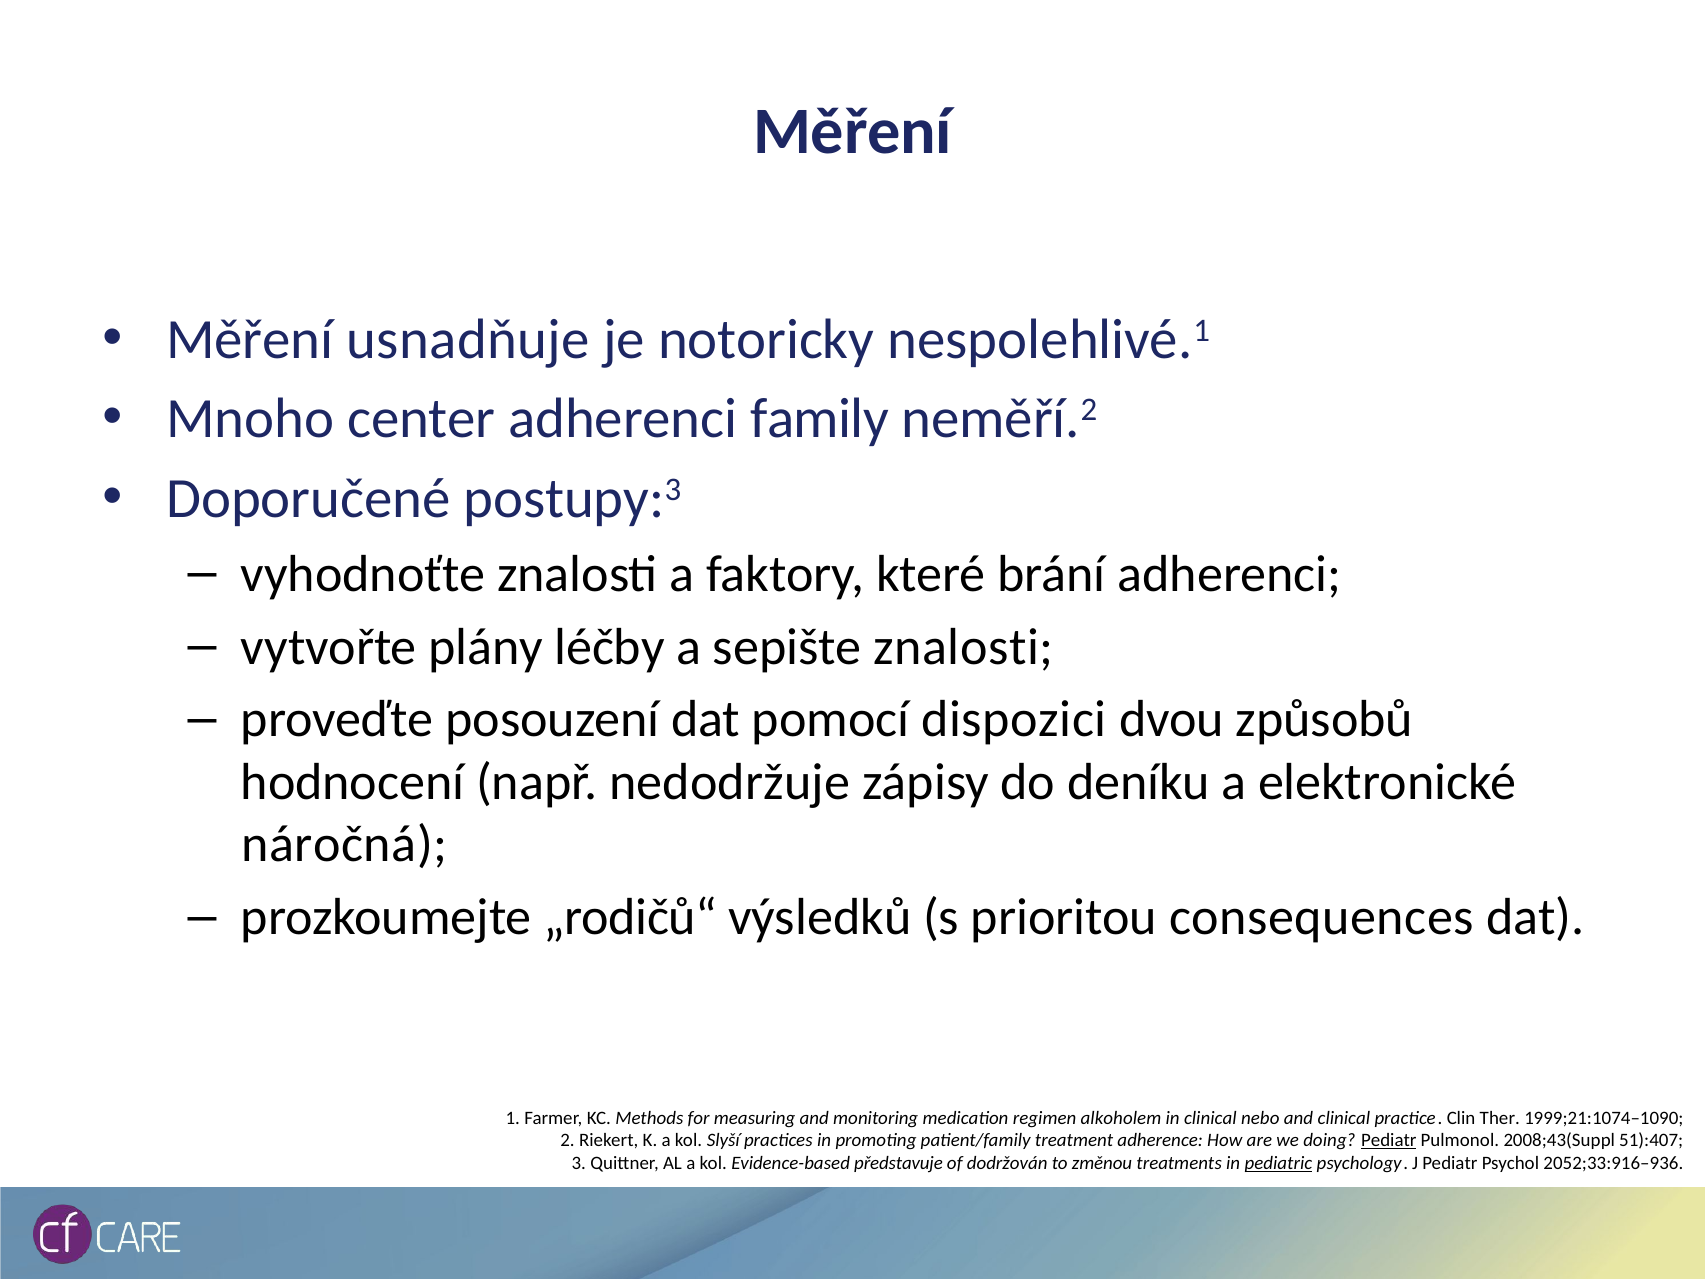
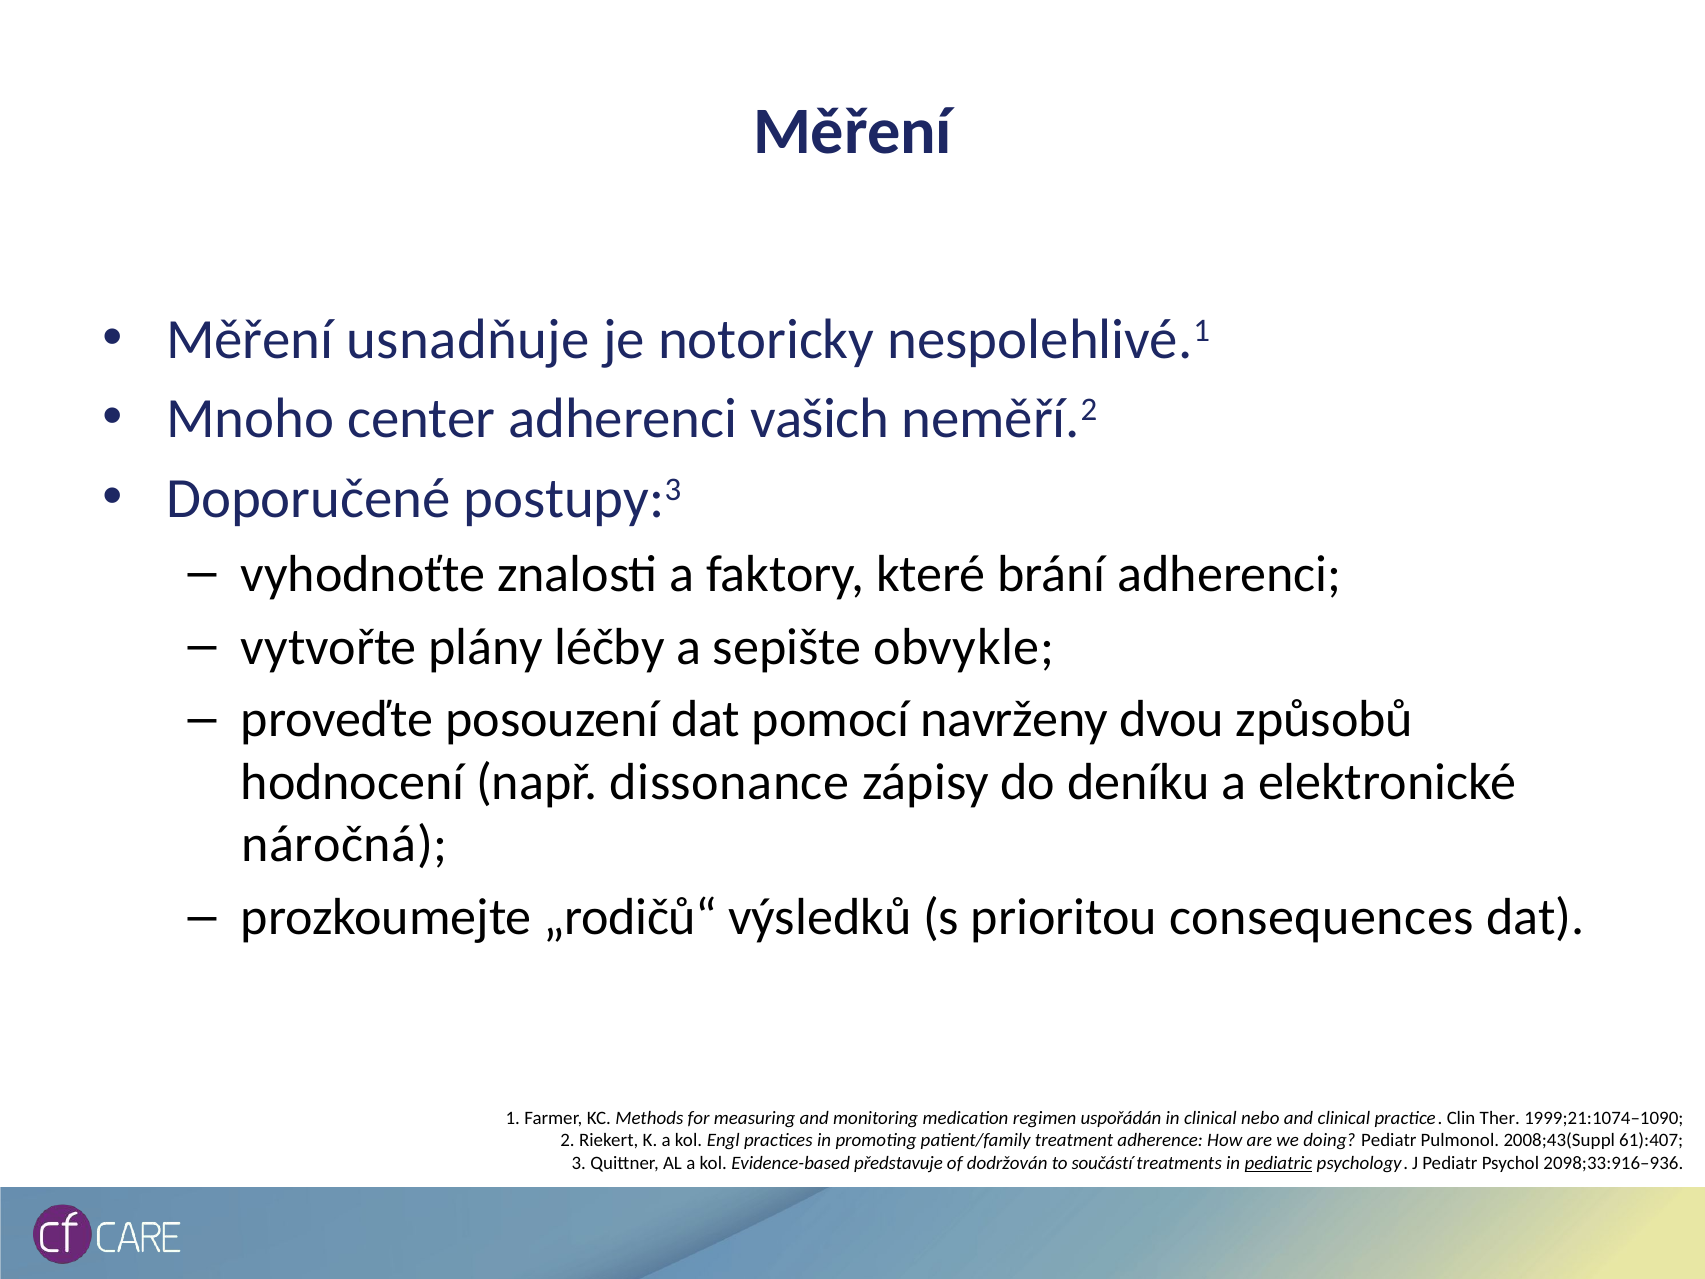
family: family -> vašich (820, 419)
sepište znalosti: znalosti -> obvykle (964, 647)
dispozici: dispozici -> navrženy (1015, 720)
nedodržuje: nedodržuje -> dissonance (730, 782)
alkoholem: alkoholem -> uspořádán (1121, 1118)
Slyší: Slyší -> Engl (723, 1140)
Pediatr underline: present -> none (1389, 1140)
51):407: 51):407 -> 61):407 (1651, 1140)
změnou: změnou -> součástí (1102, 1163)
2052;33:916–936: 2052;33:916–936 -> 2098;33:916–936 (1613, 1163)
